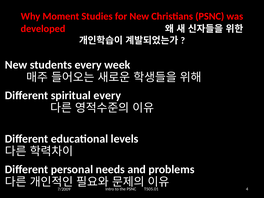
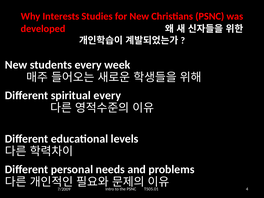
Moment: Moment -> Interests (61, 16)
